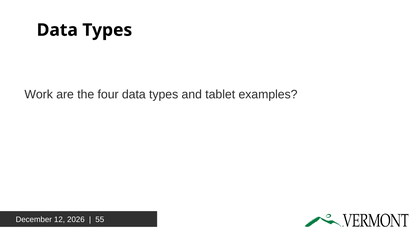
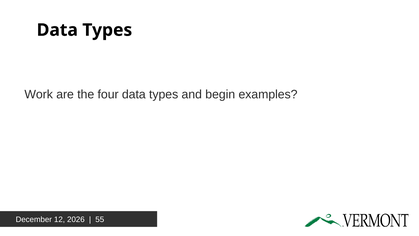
tablet: tablet -> begin (220, 94)
